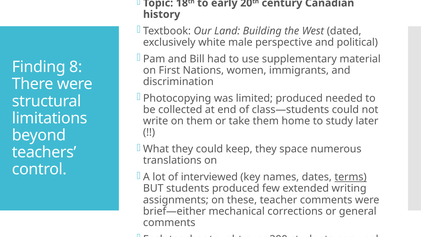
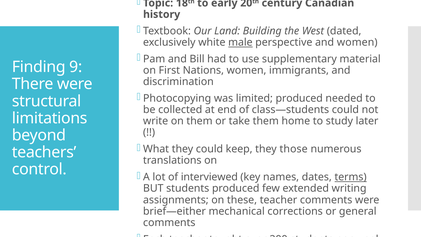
male underline: none -> present (240, 42)
and political: political -> women (357, 42)
8: 8 -> 9 (76, 67)
space: space -> those (294, 149)
